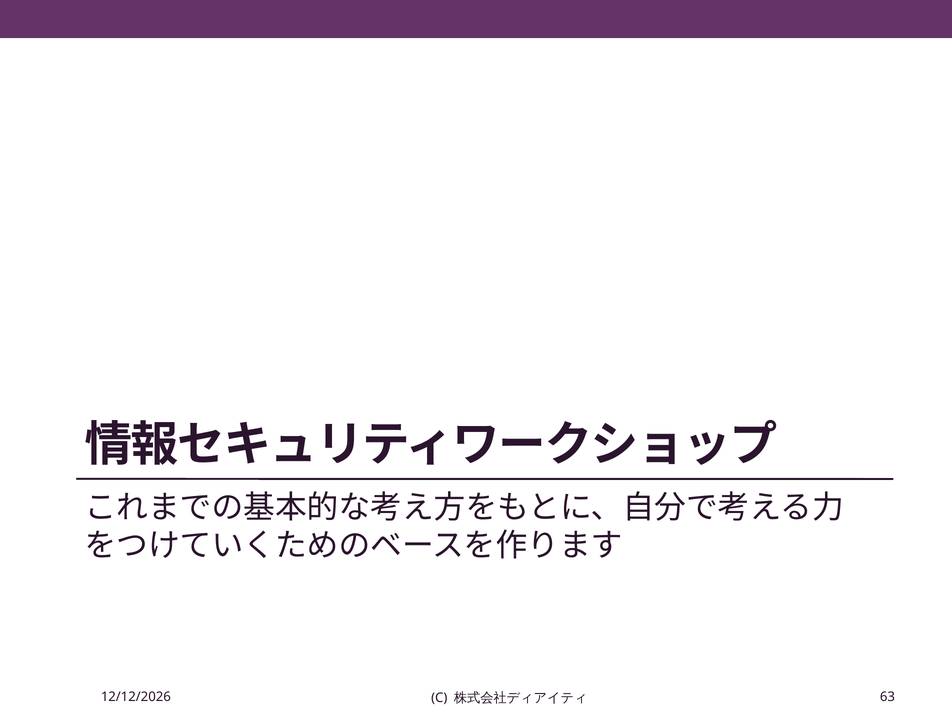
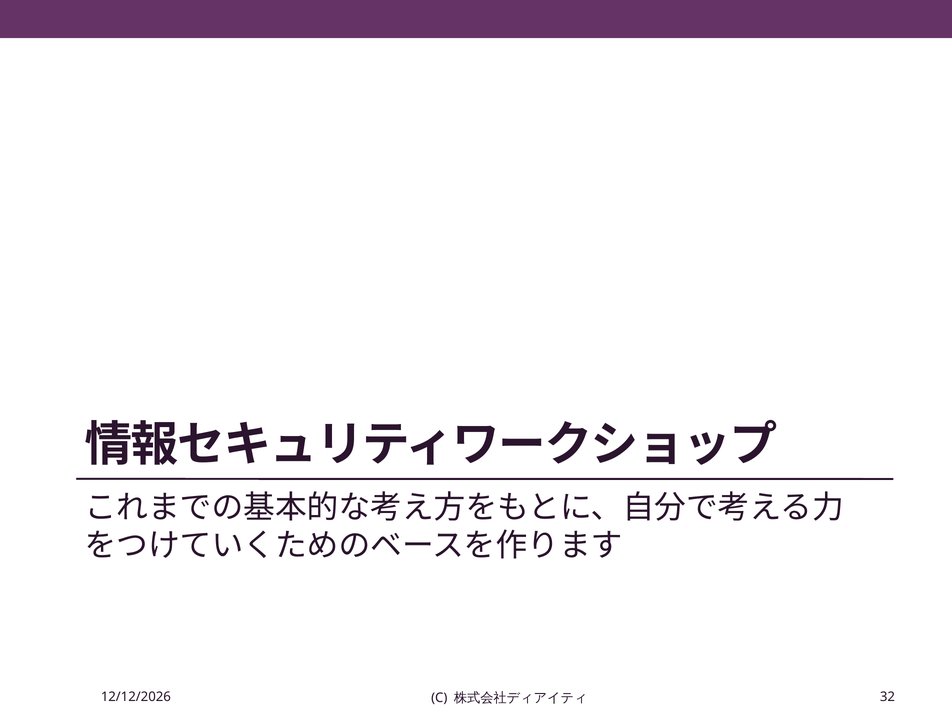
63: 63 -> 32 (888, 697)
